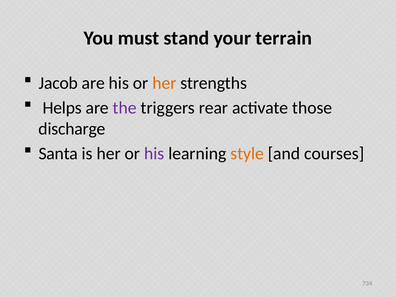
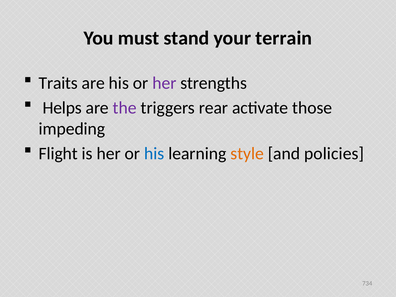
Jacob: Jacob -> Traits (58, 83)
her colour: orange -> purple (164, 83)
discharge: discharge -> impeding (72, 129)
Santa: Santa -> Flight (58, 153)
his colour: purple -> blue (154, 153)
courses: courses -> policies (334, 153)
